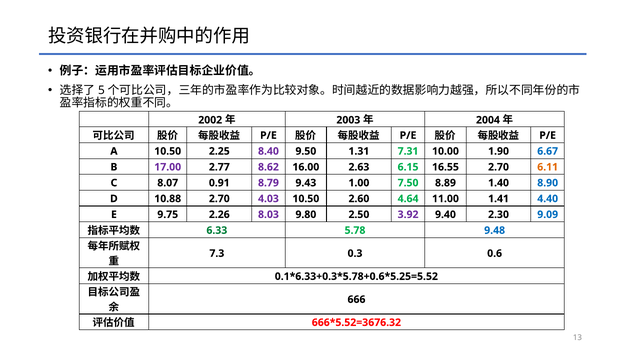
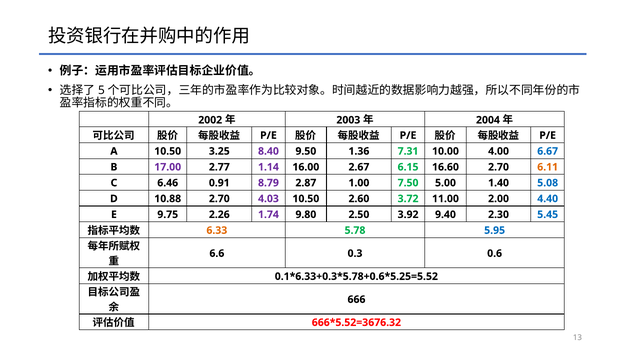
2.25: 2.25 -> 3.25 (219, 151)
1.31: 1.31 -> 1.36 (359, 151)
1.90: 1.90 -> 4.00 (499, 151)
8.62: 8.62 -> 1.14 (268, 167)
2.63: 2.63 -> 2.67 (359, 167)
16.55: 16.55 -> 16.60 (445, 167)
8.07: 8.07 -> 6.46 (168, 183)
9.43: 9.43 -> 2.87 (306, 183)
8.89: 8.89 -> 5.00 (445, 183)
8.90: 8.90 -> 5.08 (548, 183)
4.64: 4.64 -> 3.72 (408, 199)
1.41: 1.41 -> 2.00 (499, 199)
8.03: 8.03 -> 1.74 (268, 215)
3.92 colour: purple -> black (408, 215)
9.09: 9.09 -> 5.45 (548, 215)
6.33 colour: green -> orange (217, 231)
9.48: 9.48 -> 5.95 (495, 231)
7.3: 7.3 -> 6.6 (217, 254)
